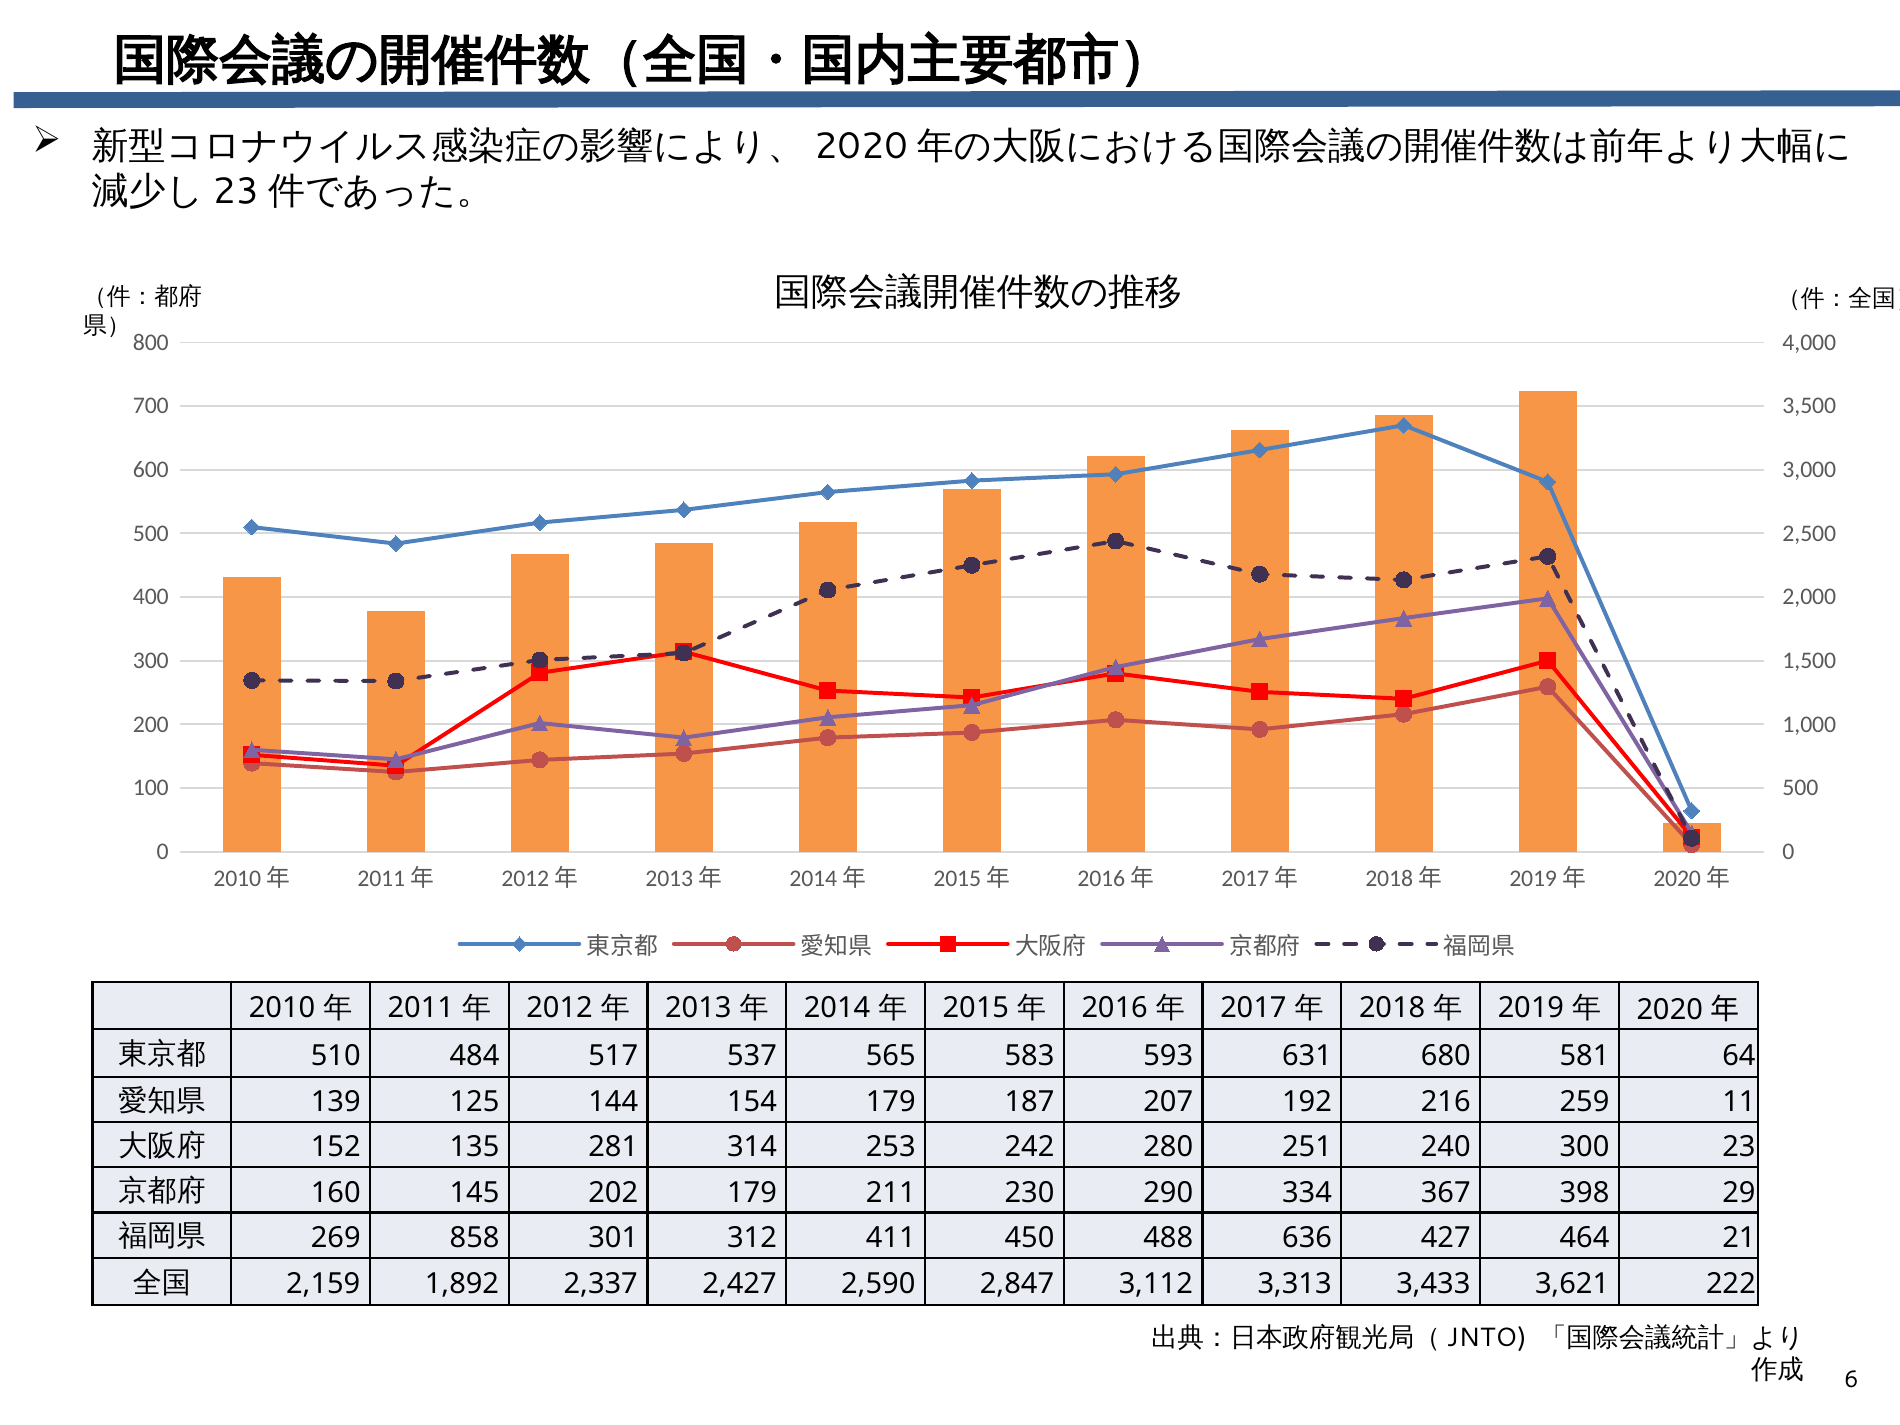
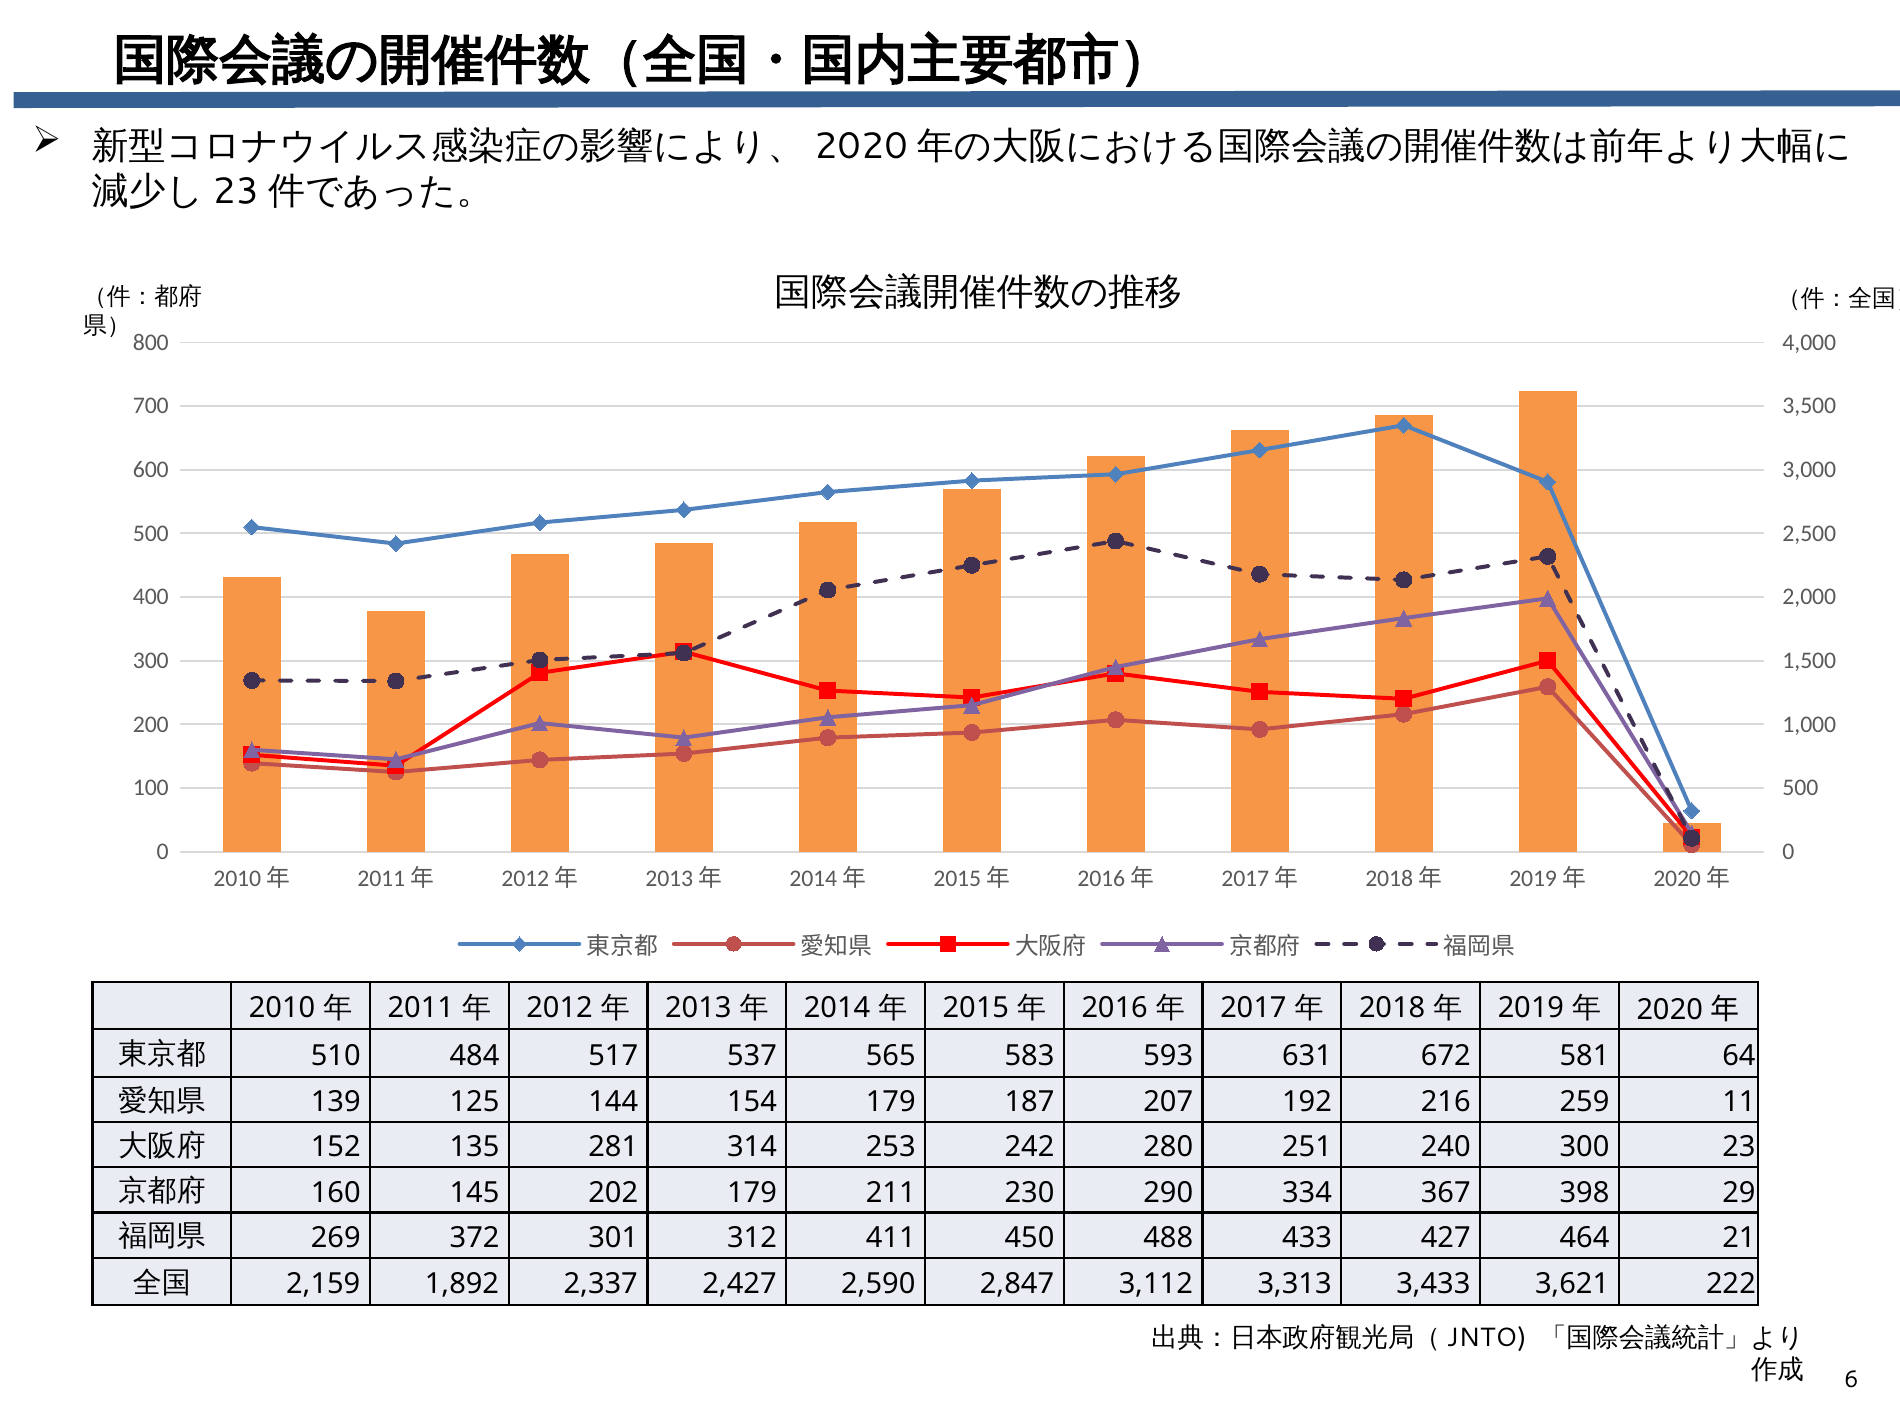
680: 680 -> 672 (1446, 1056)
858: 858 -> 372 (475, 1238)
636: 636 -> 433 (1307, 1238)
